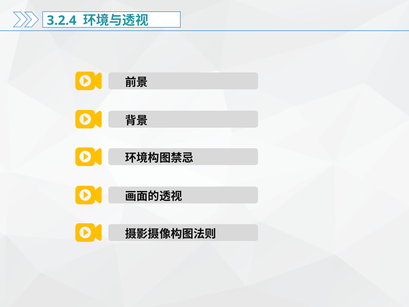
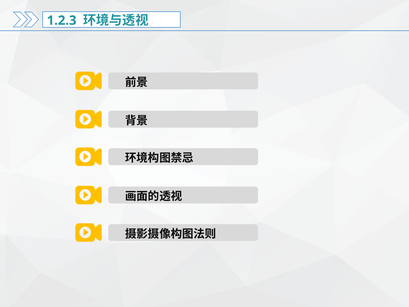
3.2.4: 3.2.4 -> 1.2.3 (62, 20)
